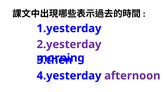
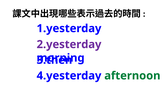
afternoon colour: purple -> green (132, 75)
